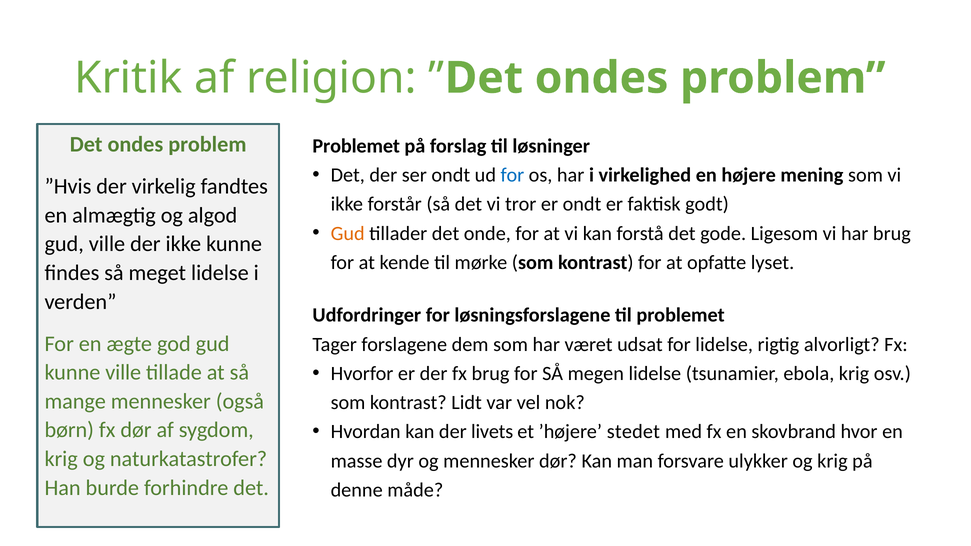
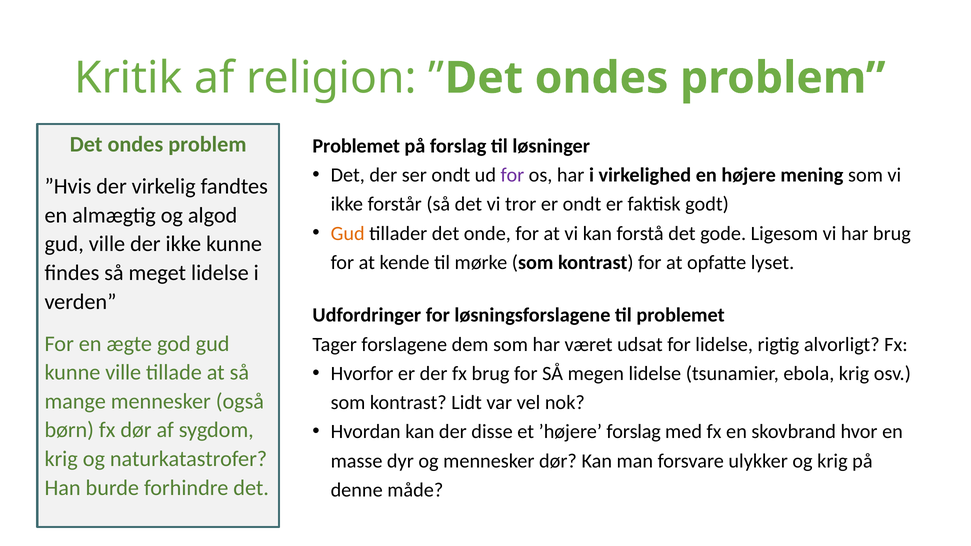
for colour: blue -> purple (512, 175)
livets: livets -> disse (492, 432)
’højere stedet: stedet -> forslag (634, 432)
